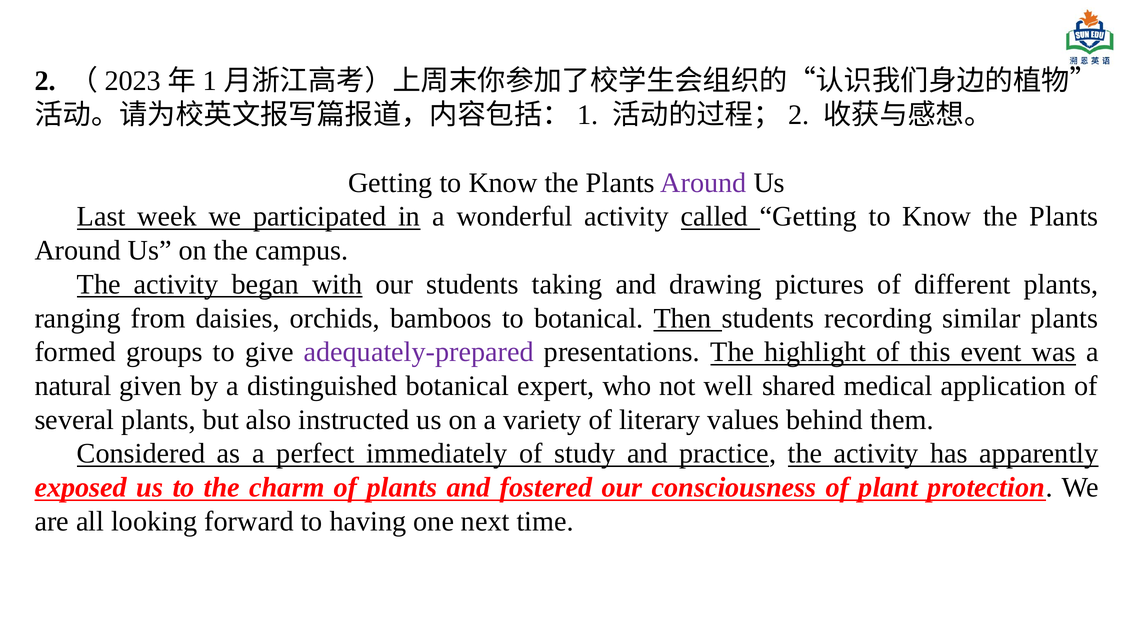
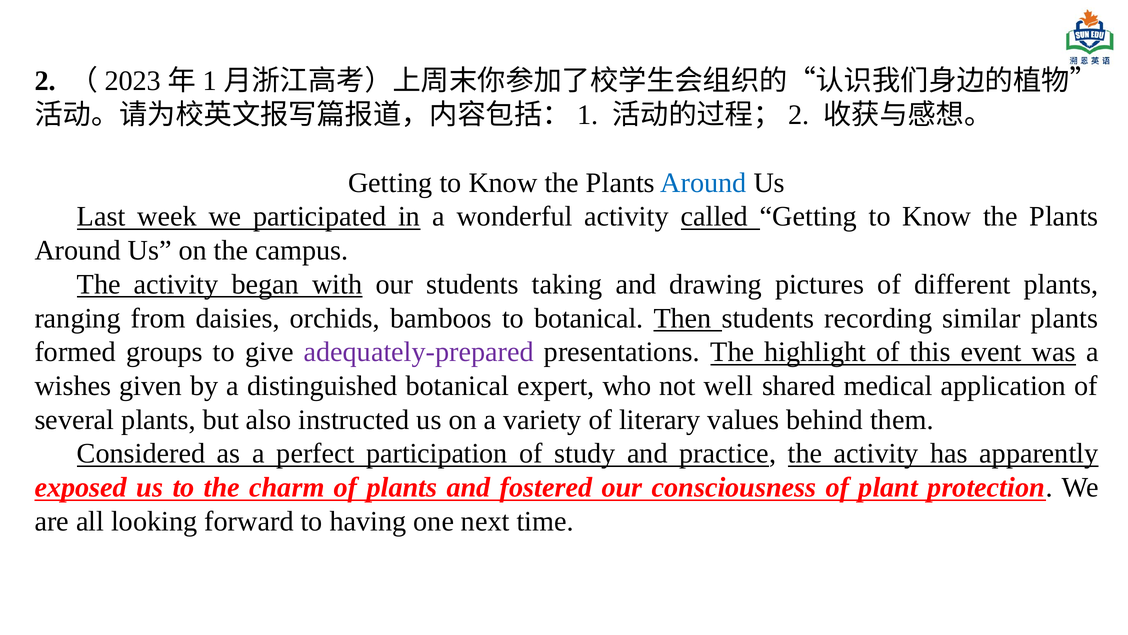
Around colour: purple -> blue (703, 183)
natural: natural -> wishes (73, 386)
immediately: immediately -> participation (437, 453)
